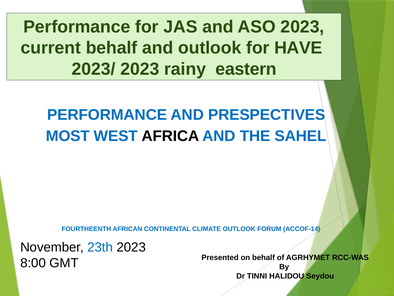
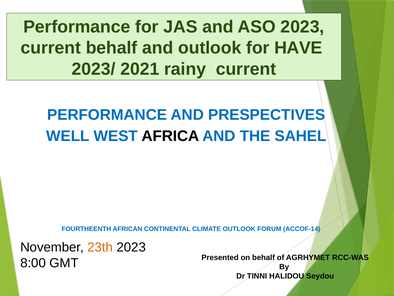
2023/ 2023: 2023 -> 2021 (140, 69)
rainy eastern: eastern -> current (246, 69)
MOST: MOST -> WELL (68, 136)
23th colour: blue -> orange (100, 247)
